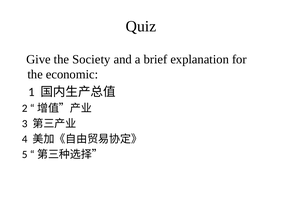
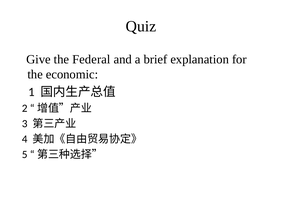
Society: Society -> Federal (91, 59)
